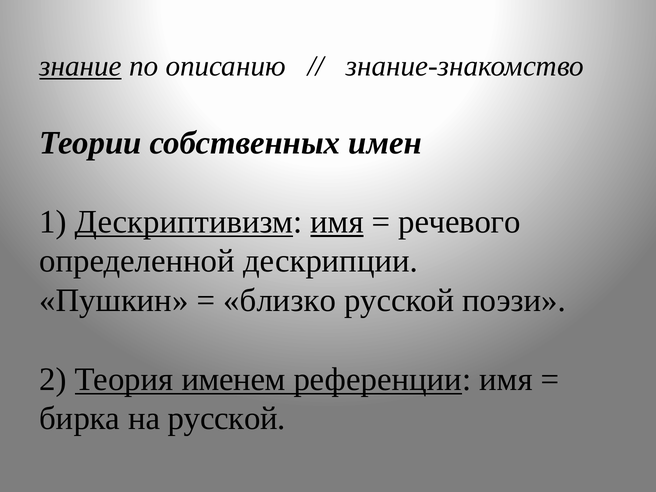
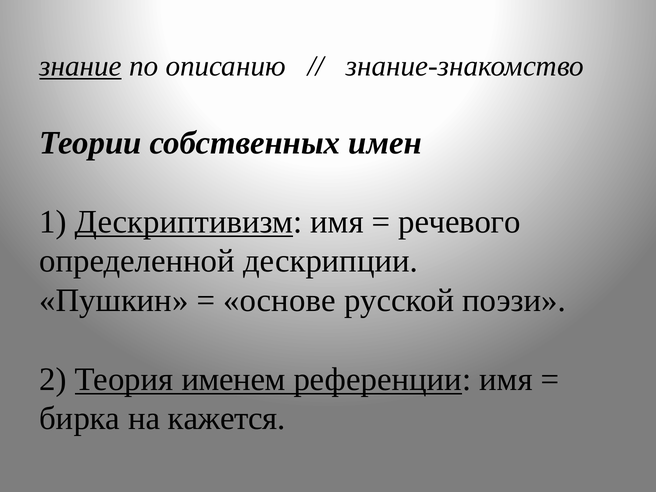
имя underline: present -> none (337, 222)
близко: близко -> основе (280, 300)
на русской: русской -> кажется (227, 419)
